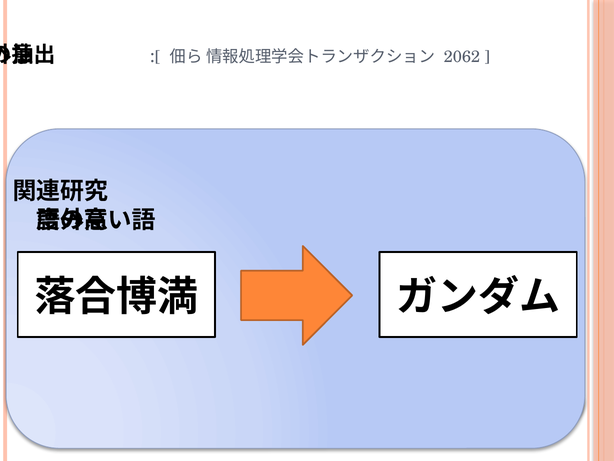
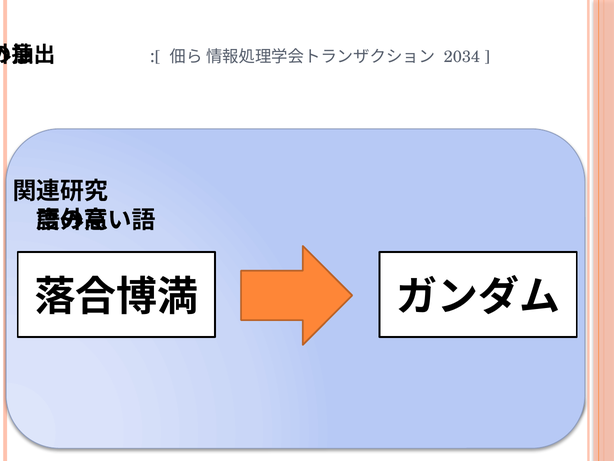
2062: 2062 -> 2034 (462, 57)
